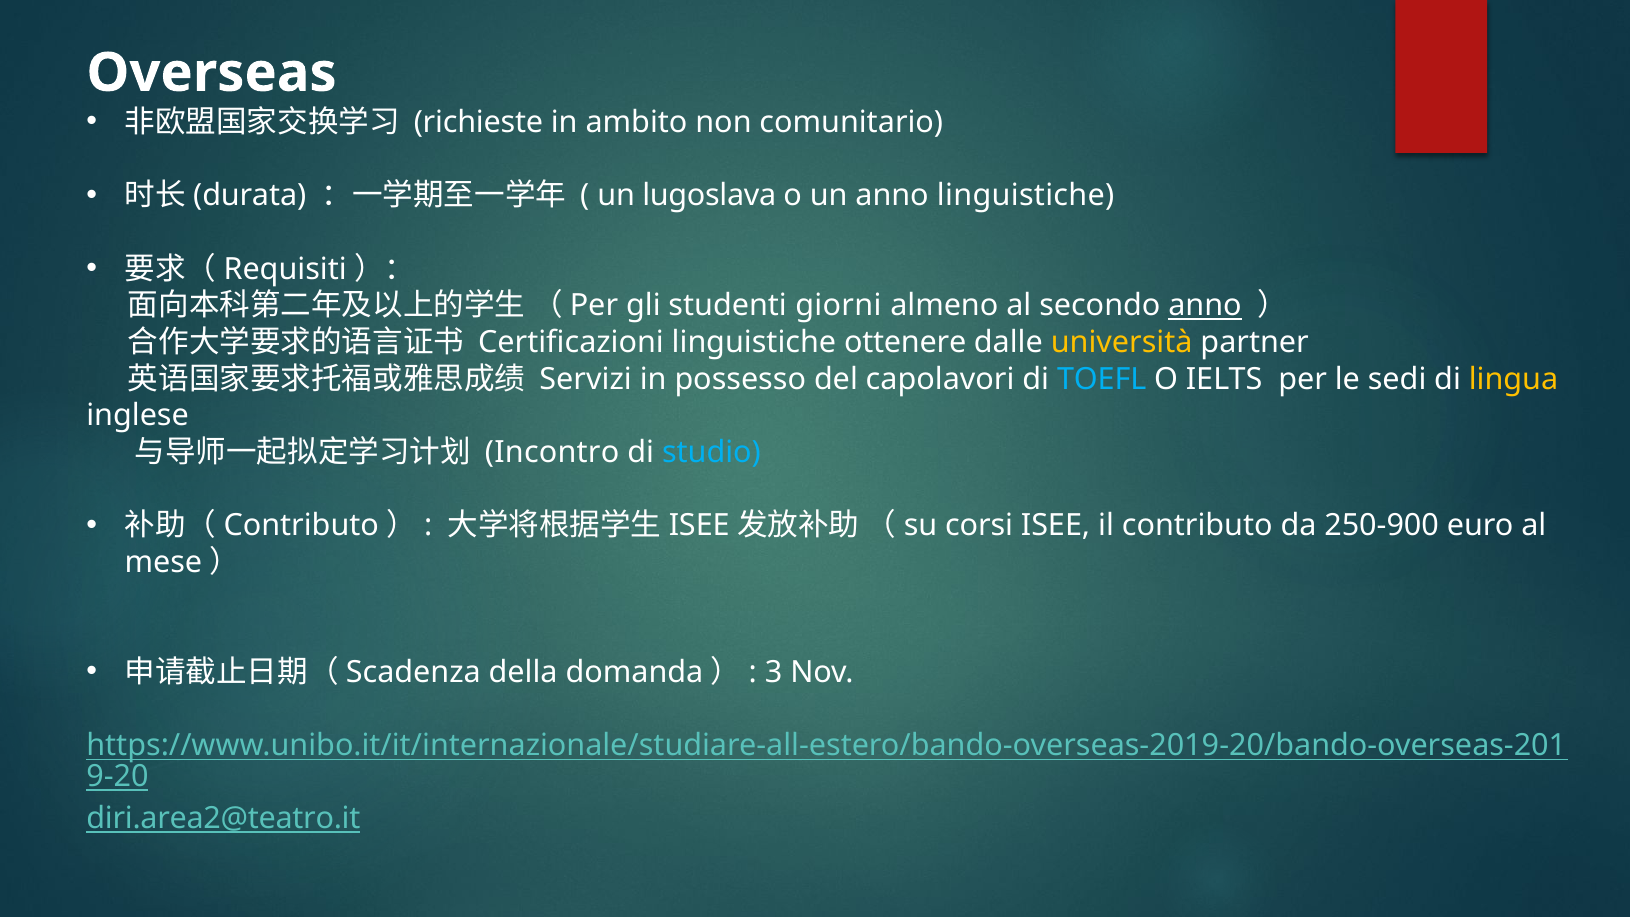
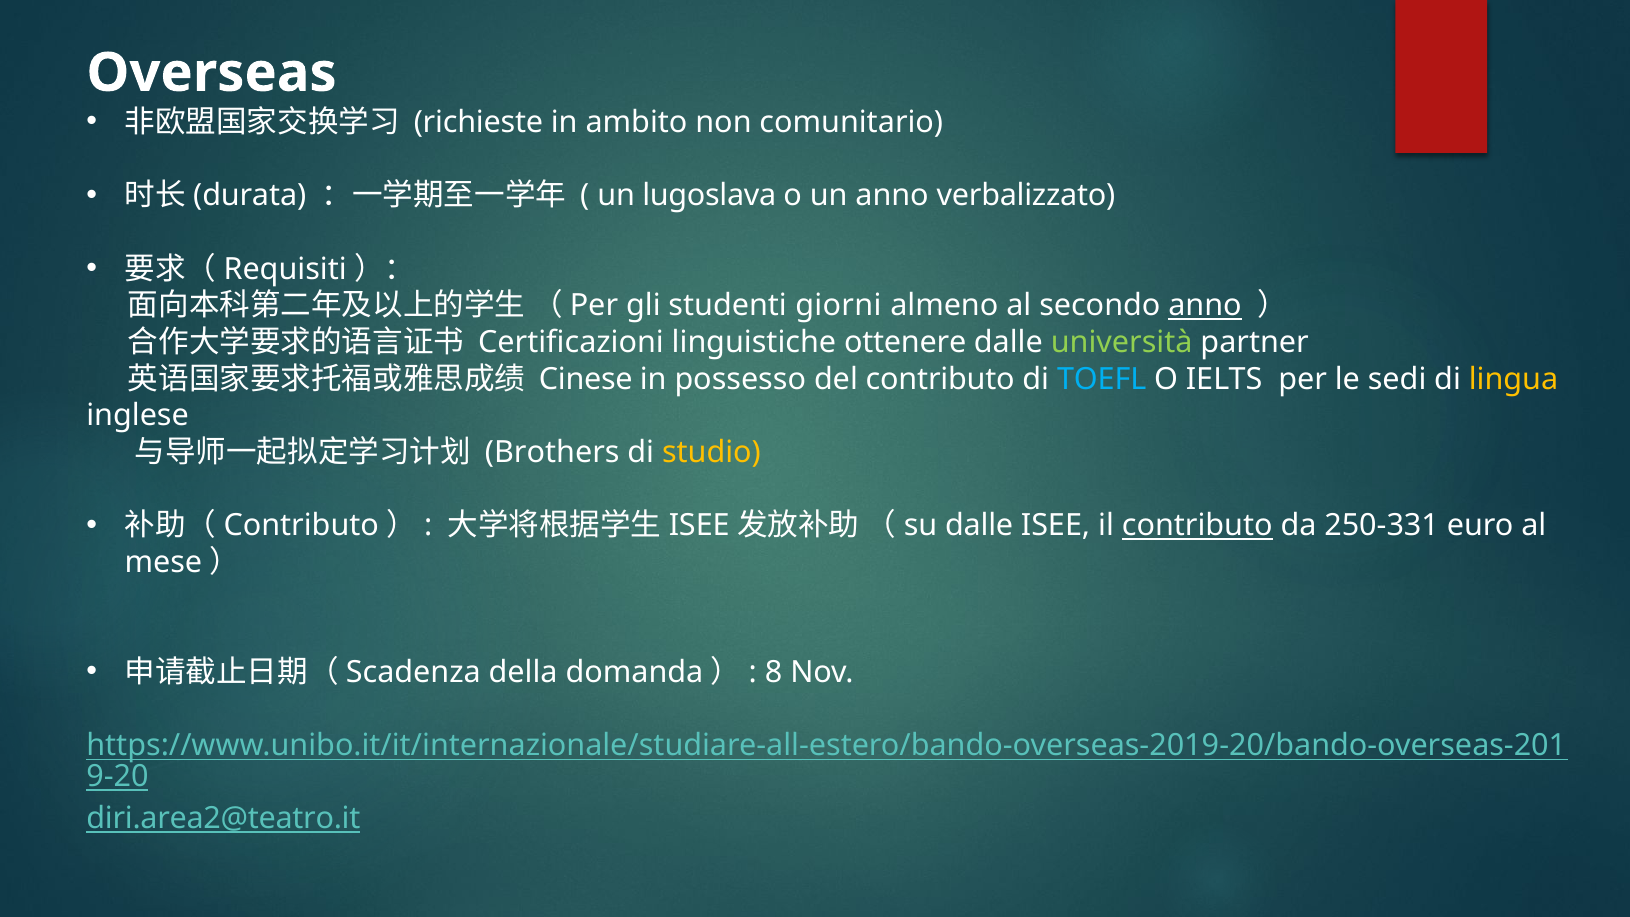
anno linguistiche: linguistiche -> verbalizzato (1026, 196)
università colour: yellow -> light green (1122, 342)
Servizi: Servizi -> Cinese (586, 379)
del capolavori: capolavori -> contributo (940, 379)
Incontro: Incontro -> Brothers (552, 452)
studio colour: light blue -> yellow (711, 452)
（su corsi: corsi -> dalle (979, 526)
contributo underline: none -> present (1197, 526)
250-900: 250-900 -> 250-331 (1382, 526)
3: 3 -> 8 (774, 672)
